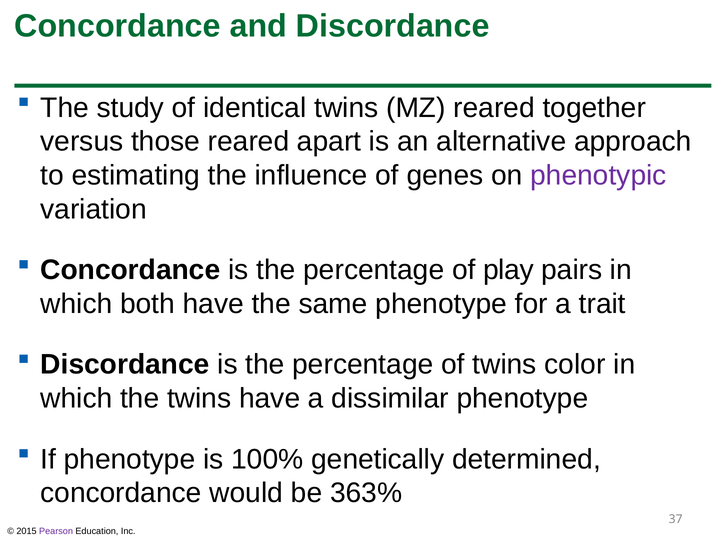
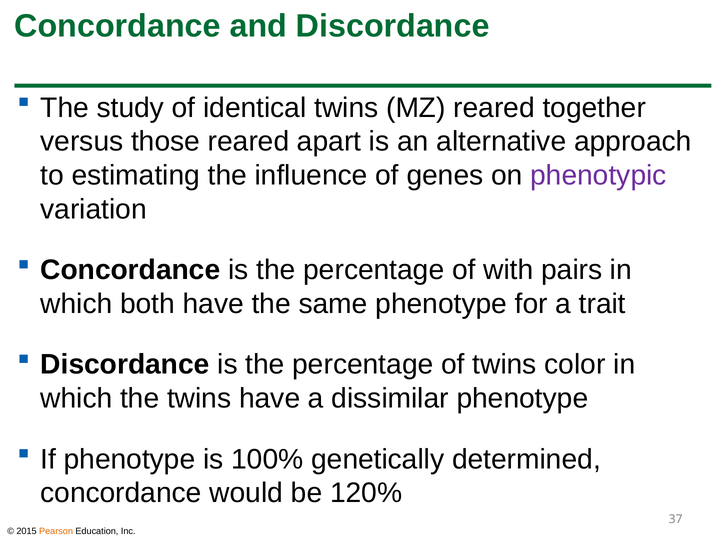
play: play -> with (508, 270)
363%: 363% -> 120% (366, 493)
Pearson colour: purple -> orange (56, 531)
